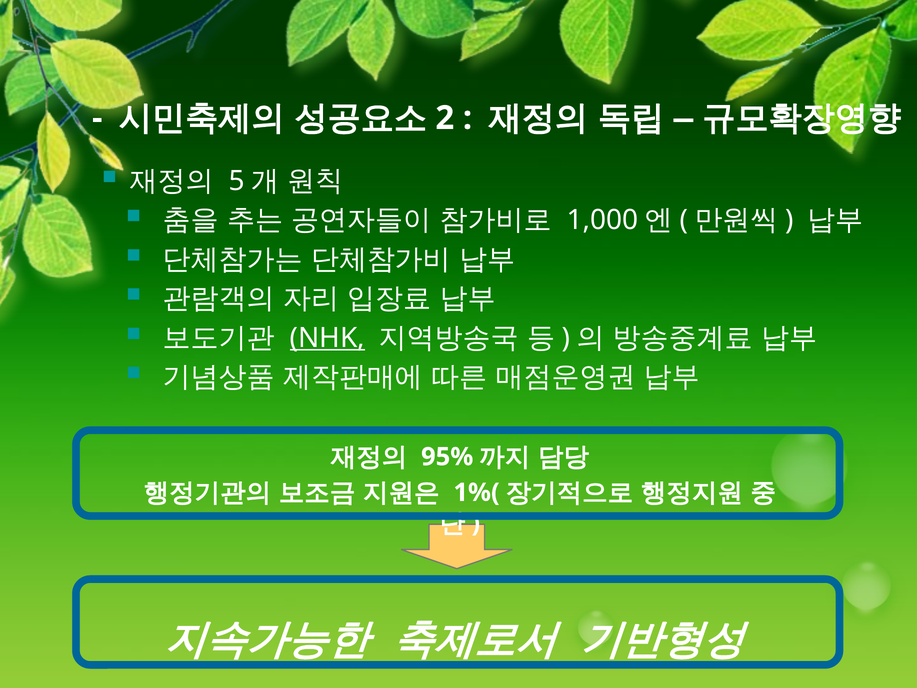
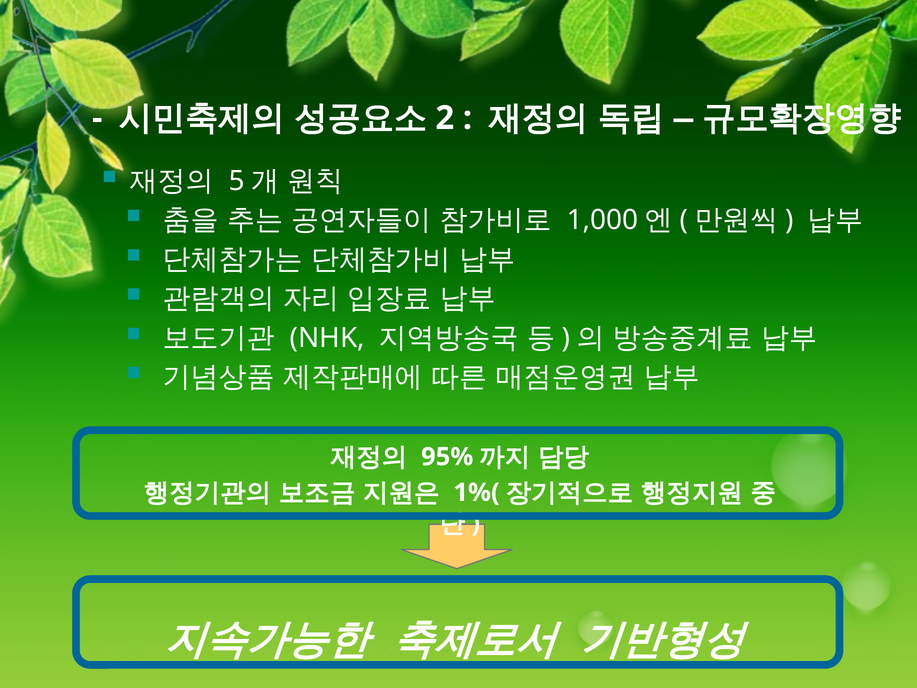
NHK underline: present -> none (327, 338)
